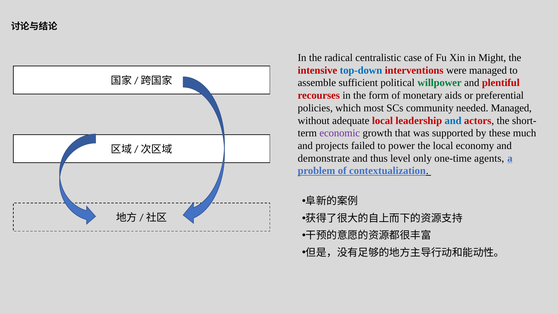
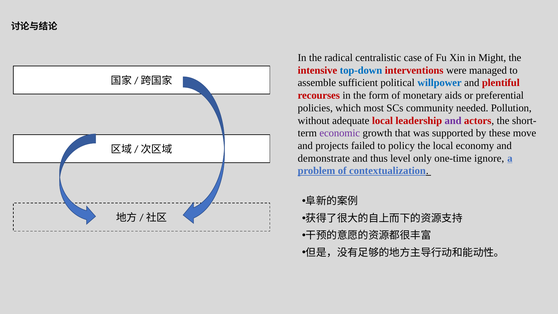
willpower colour: green -> blue (440, 83)
needed Managed: Managed -> Pollution (511, 108)
and colour: blue -> purple (453, 120)
much: much -> move (525, 133)
power: power -> policy (402, 146)
agents: agents -> ignore (489, 158)
